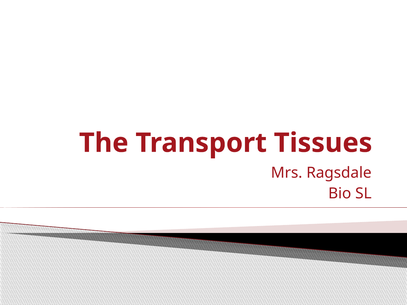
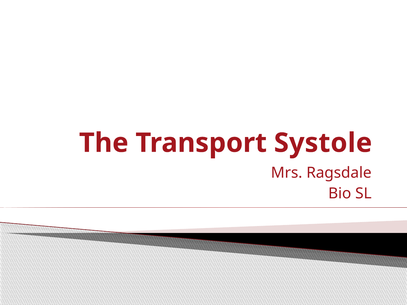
Tissues: Tissues -> Systole (323, 143)
